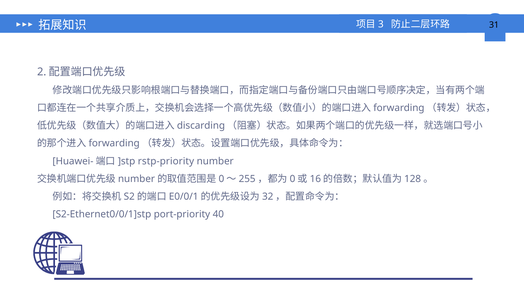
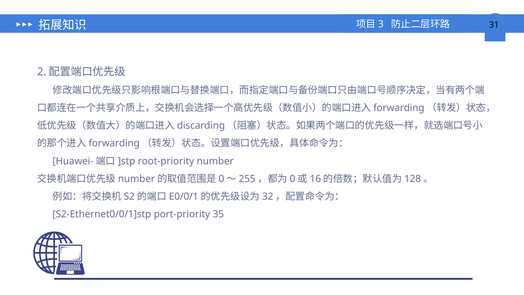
rstp-priority: rstp-priority -> root-priority (166, 161)
40: 40 -> 35 (218, 214)
